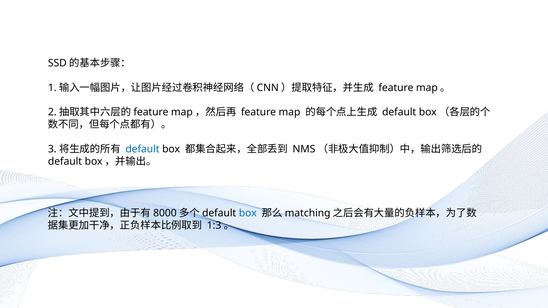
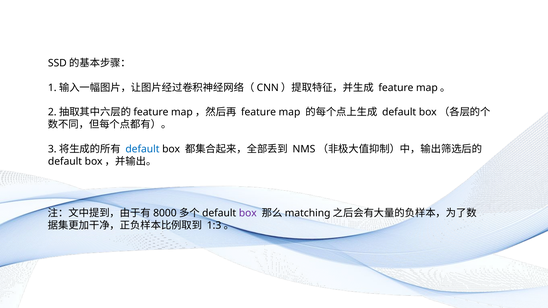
box colour: blue -> purple (248, 213)
